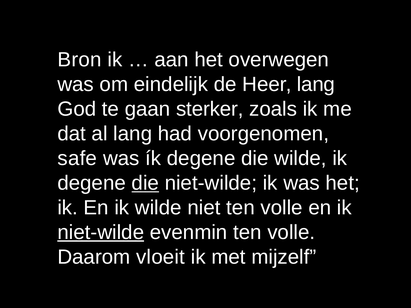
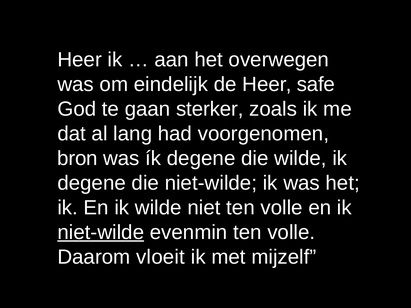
Bron: Bron -> Heer (80, 60)
Heer lang: lang -> safe (316, 85)
safe: safe -> bron (77, 158)
die underline: present -> none (145, 183)
